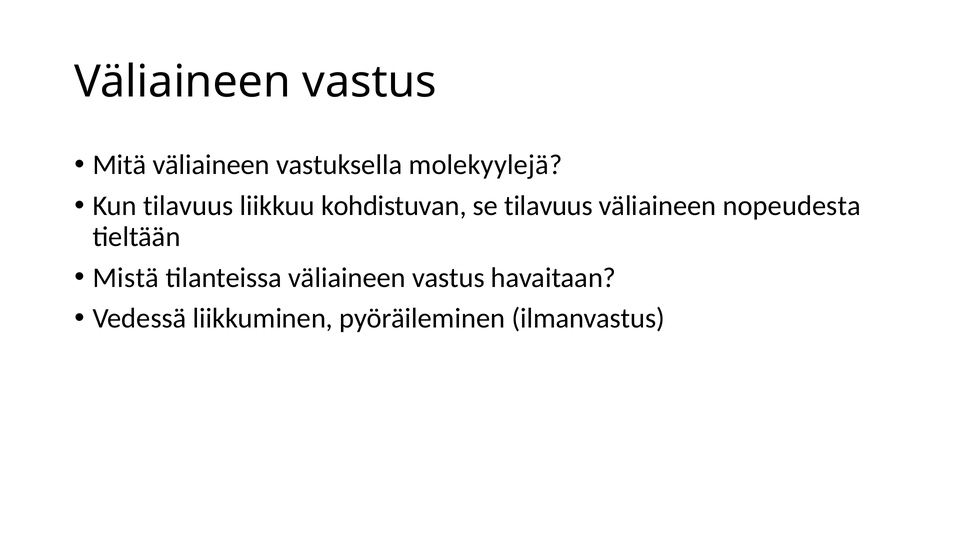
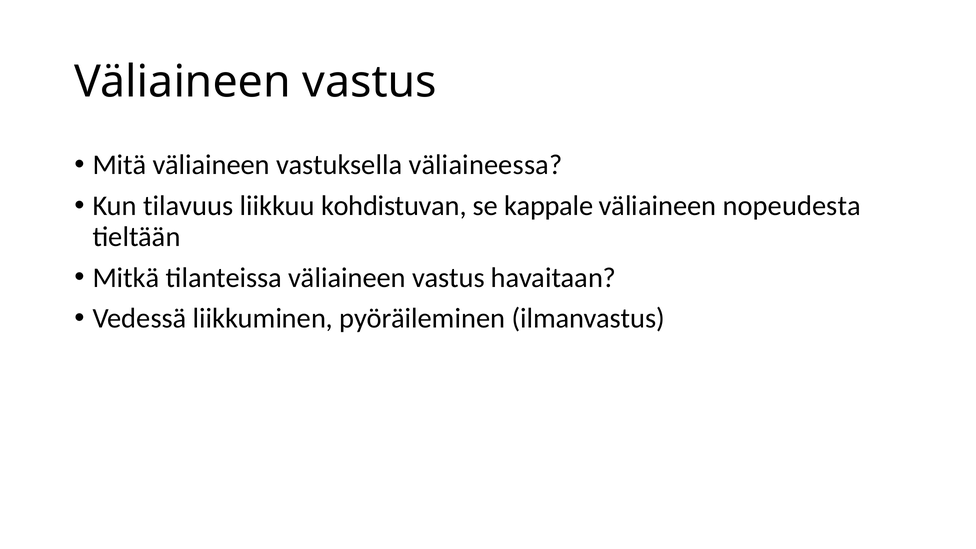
molekyylejä: molekyylejä -> väliaineessa (485, 165)
se tilavuus: tilavuus -> kappale (549, 206)
Mistä: Mistä -> Mitkä (126, 278)
